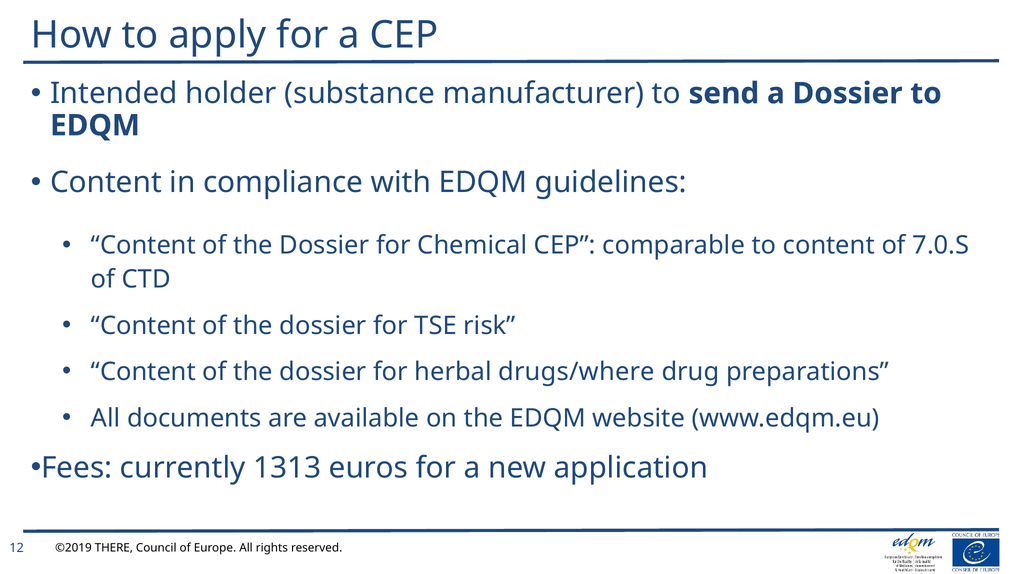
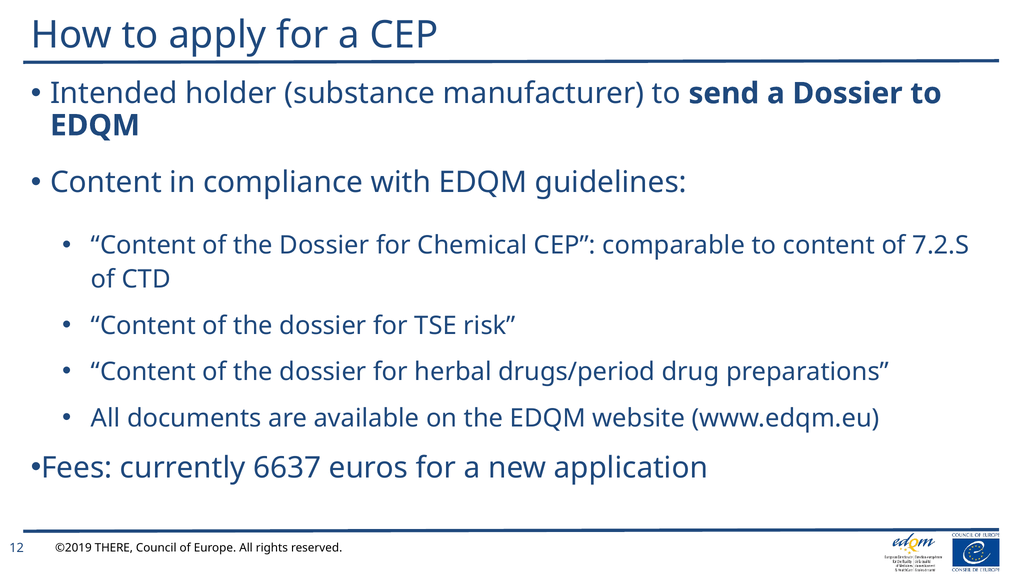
7.0.S: 7.0.S -> 7.2.S (941, 246)
drugs/where: drugs/where -> drugs/period (577, 372)
1313: 1313 -> 6637 (287, 468)
